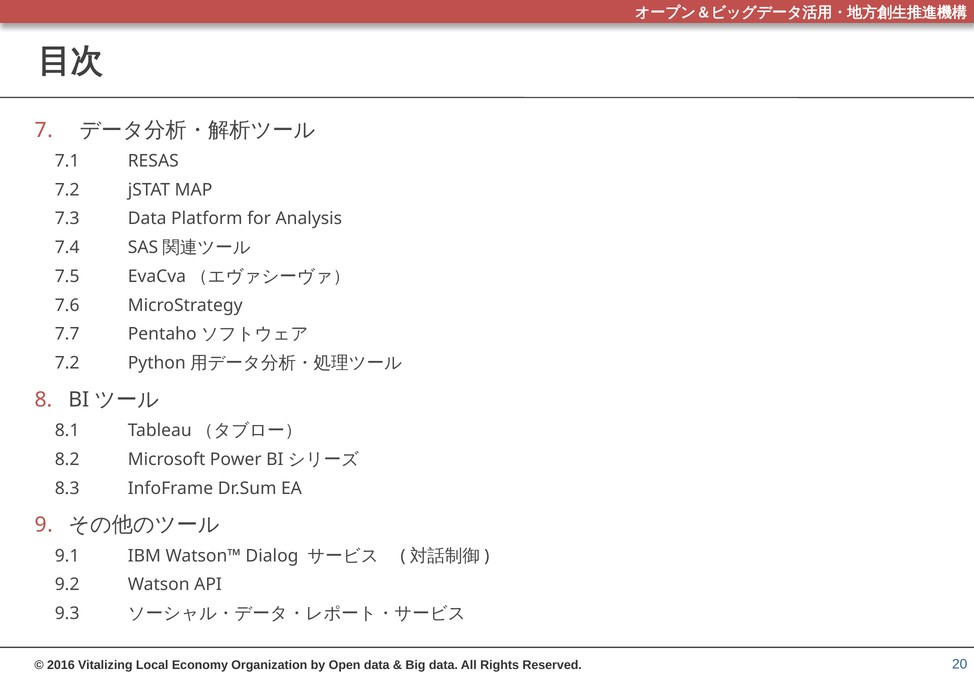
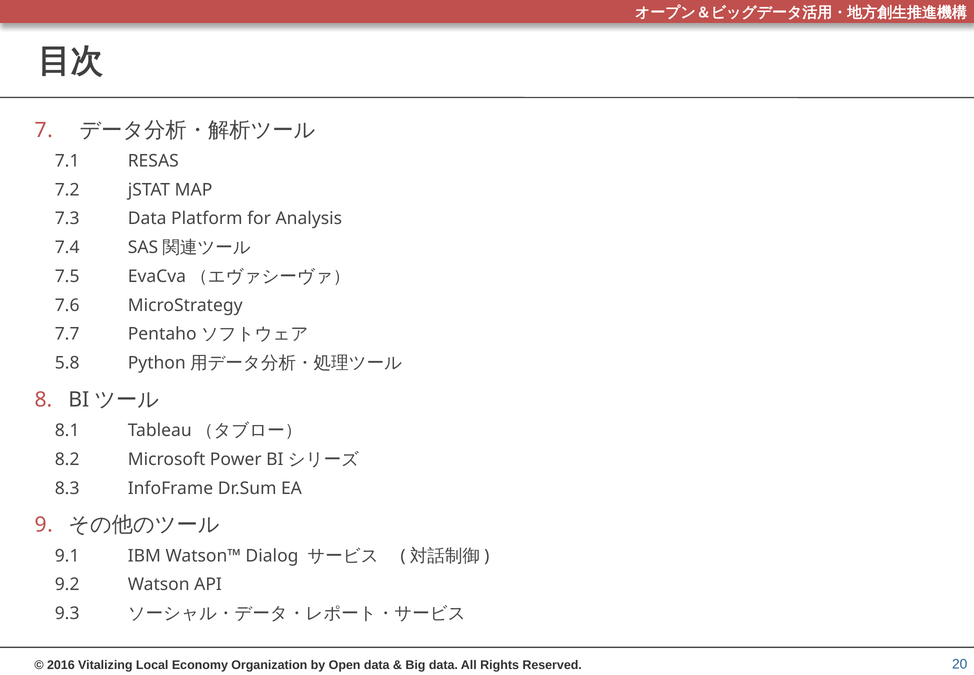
7.2: 7.2 -> 5.8 (67, 363)
